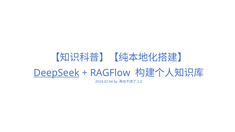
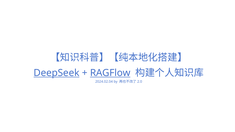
RAGFlow underline: none -> present (110, 73)
